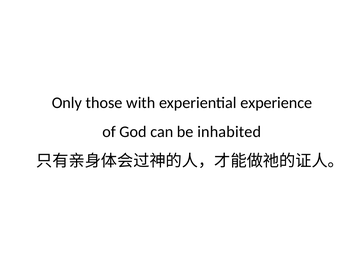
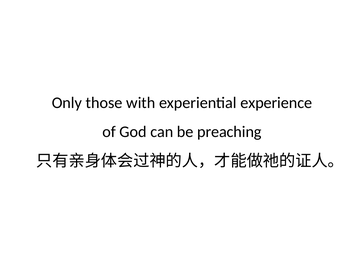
inhabited: inhabited -> preaching (229, 132)
